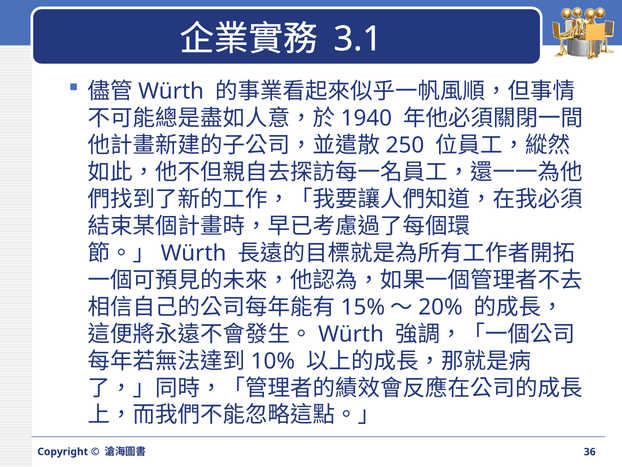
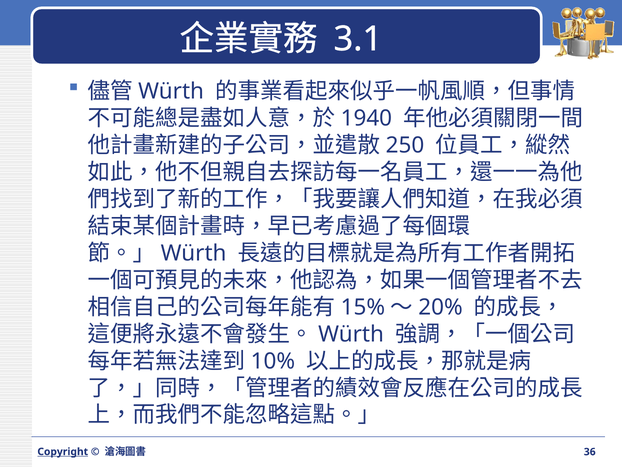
Copyright underline: none -> present (63, 451)
